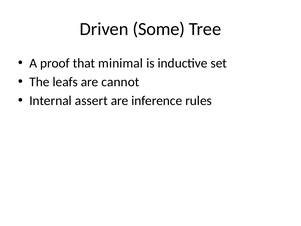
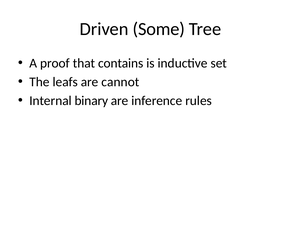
minimal: minimal -> contains (121, 63)
assert: assert -> binary (91, 101)
